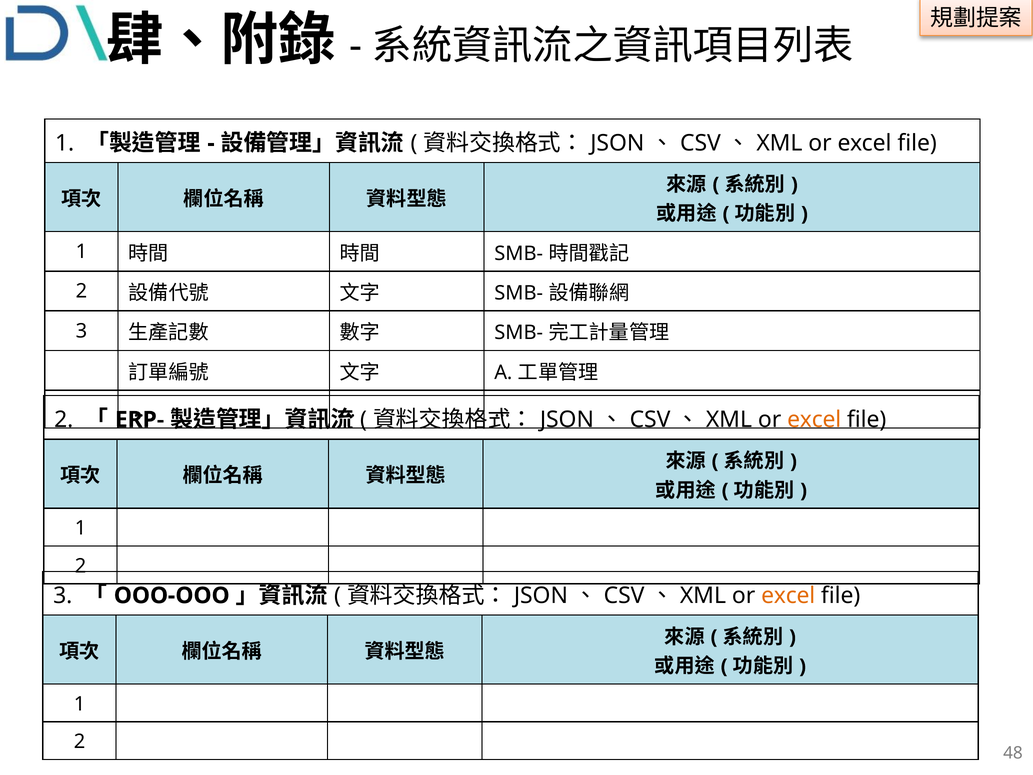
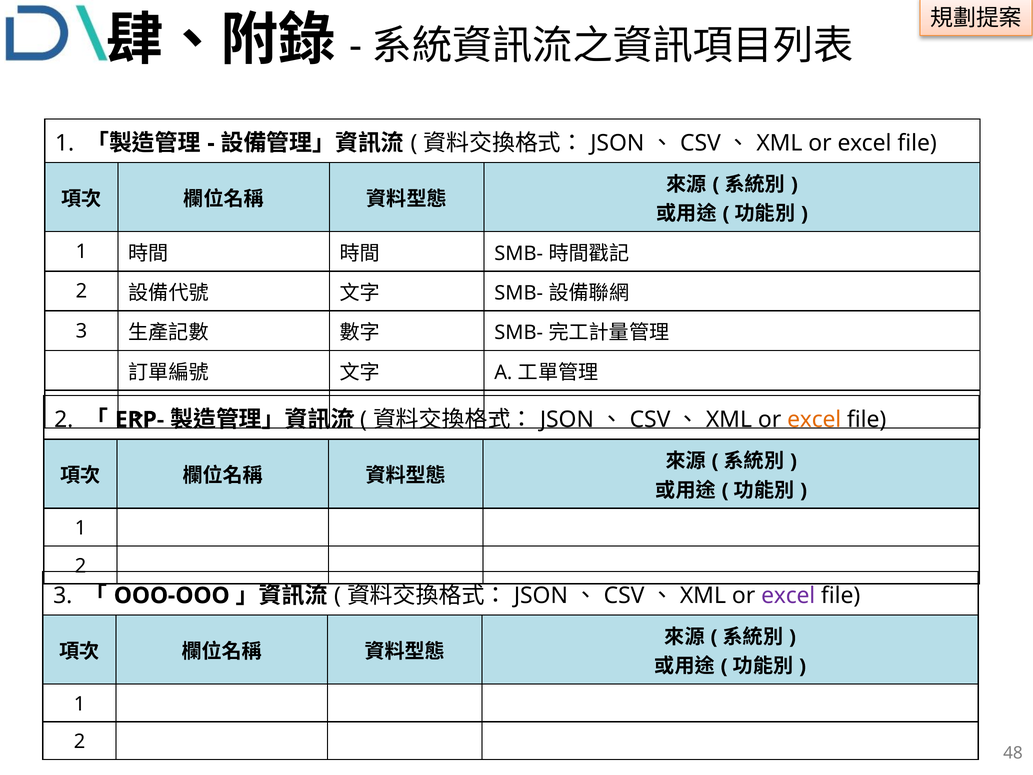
excel colour: orange -> purple (788, 595)
